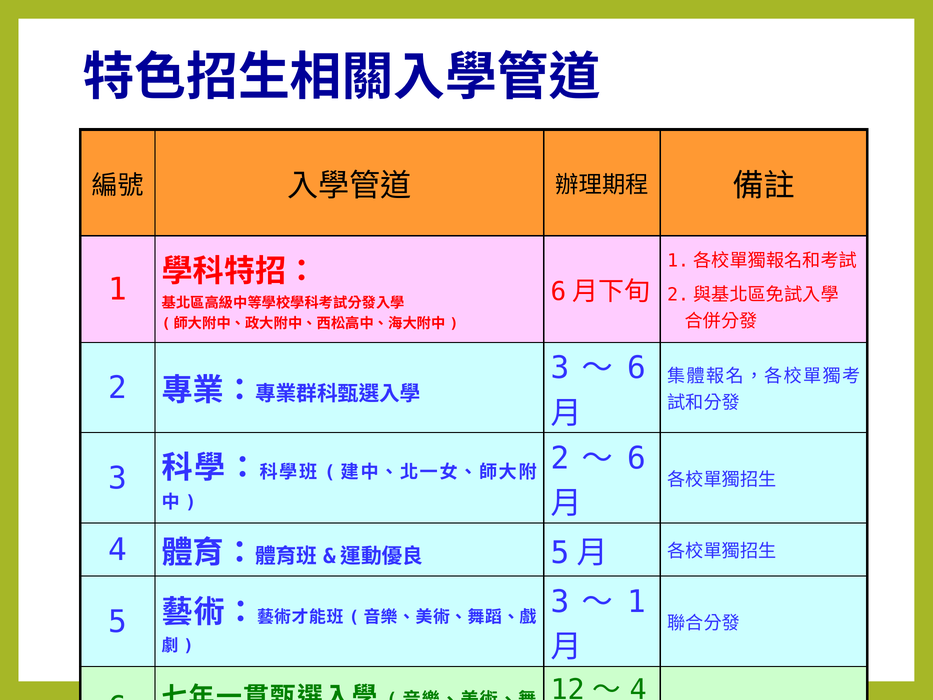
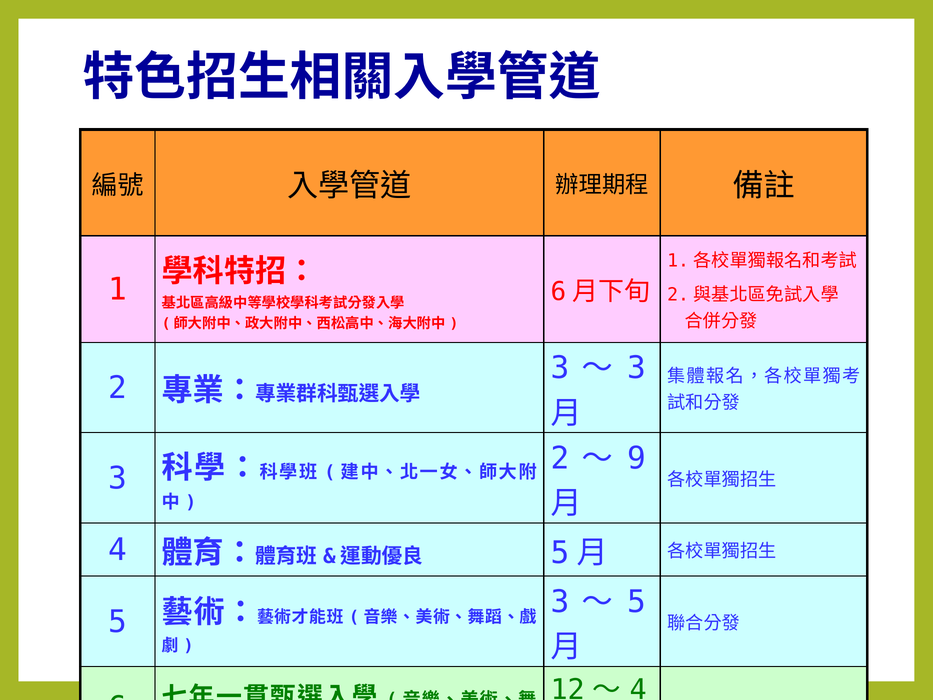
6: 6 -> 3 (637, 368)
6: 6 -> 9 (637, 458)
1: 1 -> 5 (637, 602)
